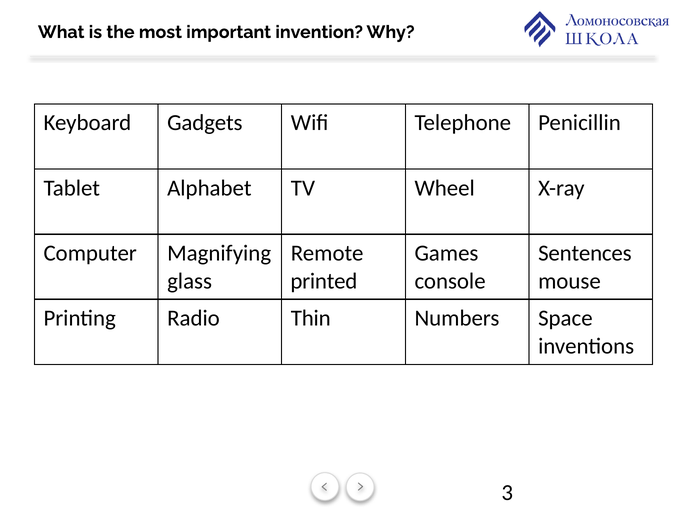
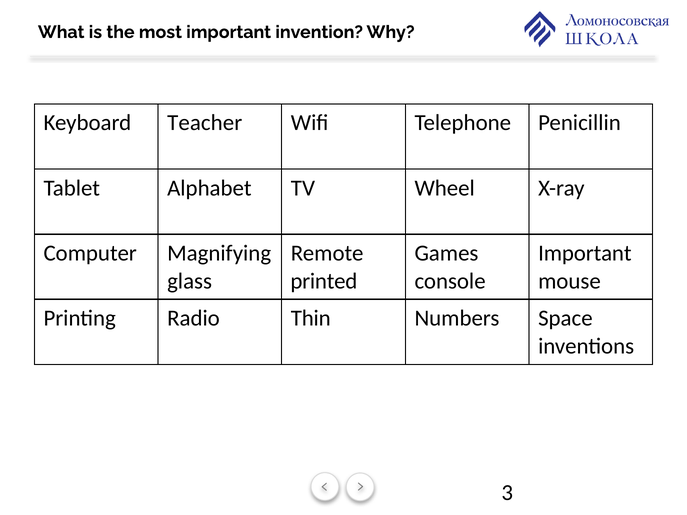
Gadgets: Gadgets -> Teacher (205, 123)
Sentences: Sentences -> Important (585, 253)
